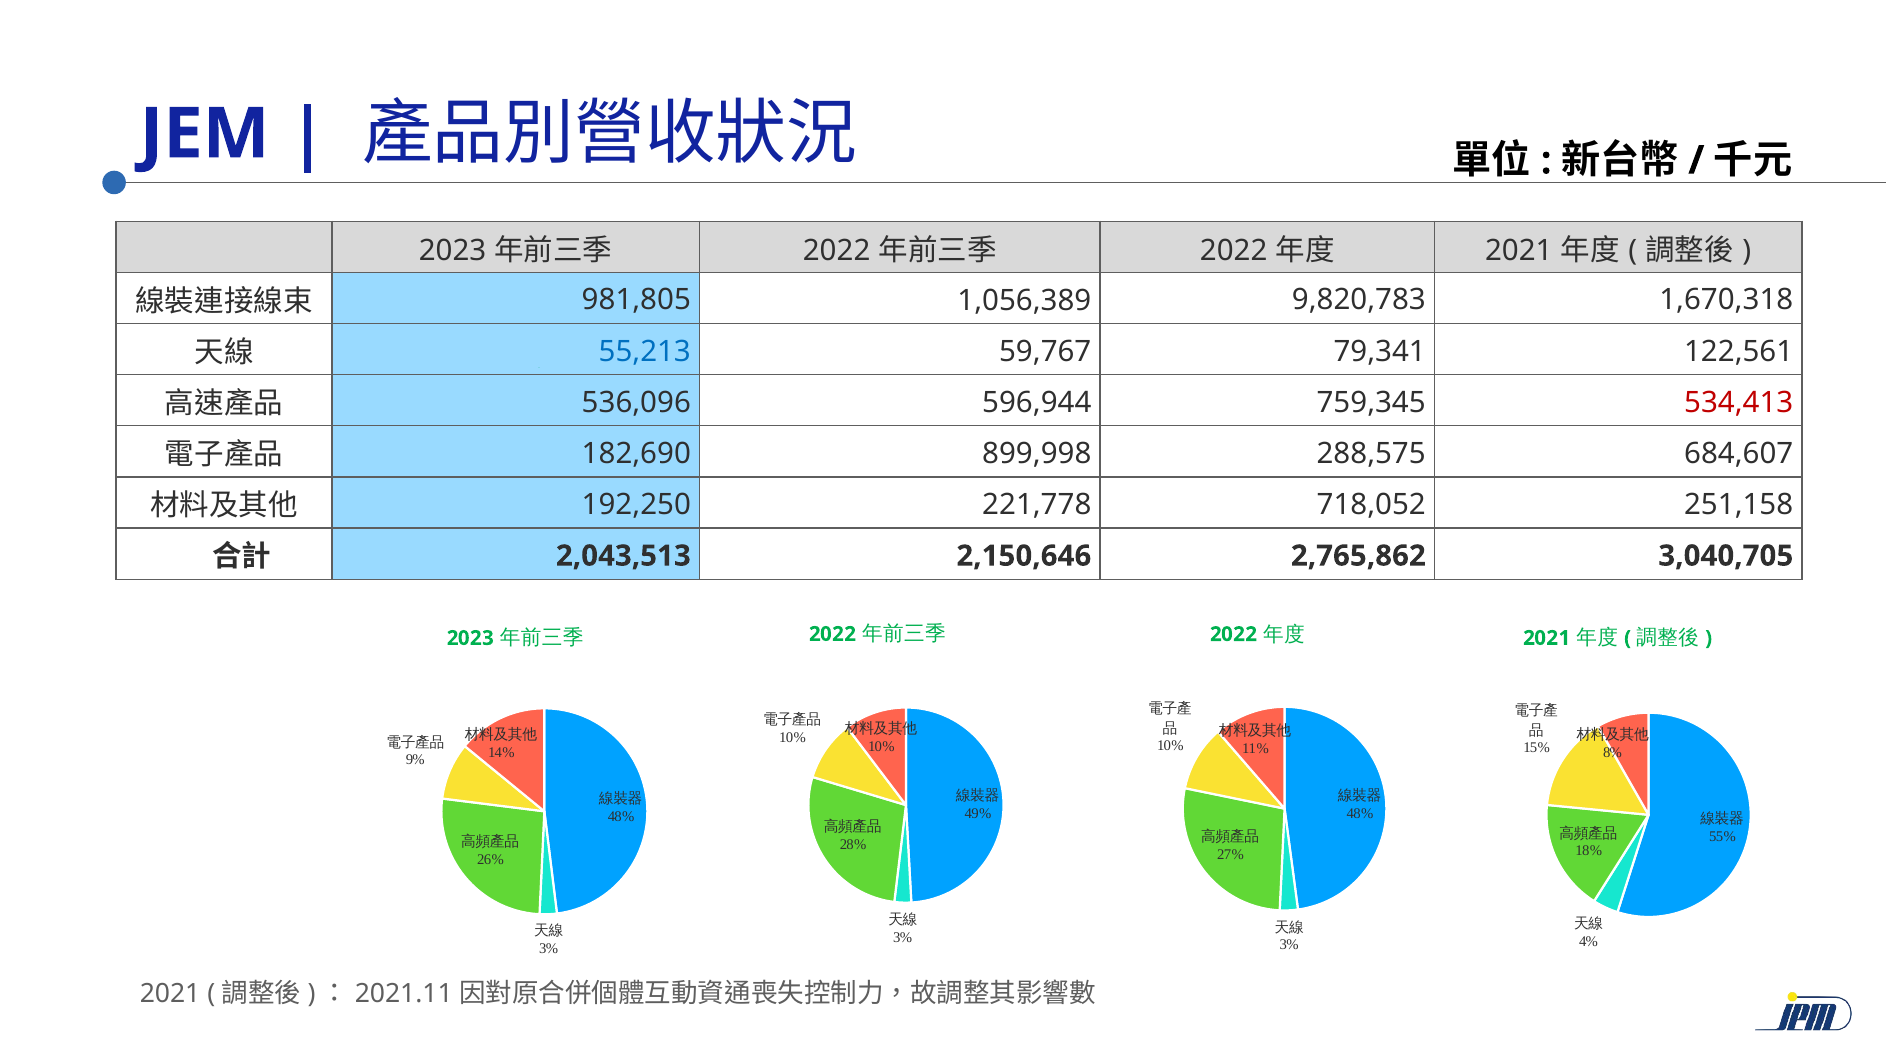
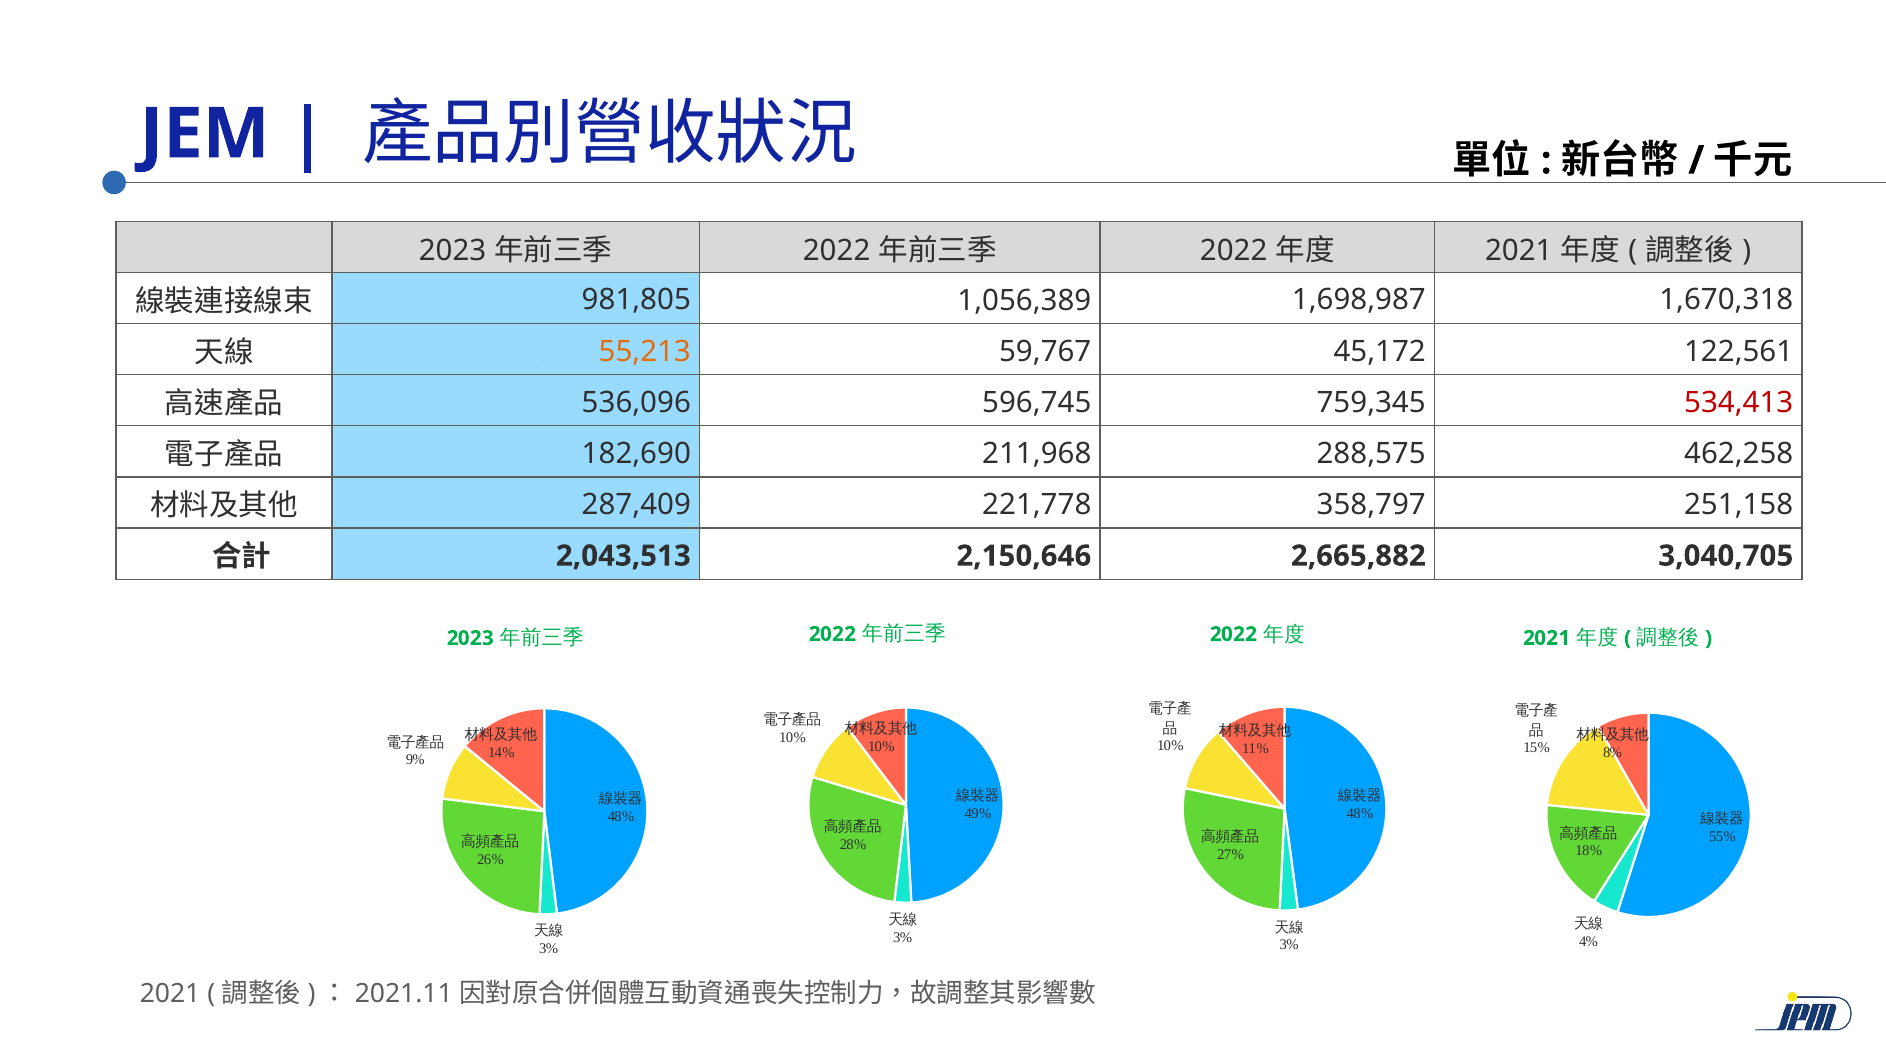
9,820,783: 9,820,783 -> 1,698,987 (1359, 300)
55,213 colour: blue -> orange (645, 351)
79,341: 79,341 -> 45,172 (1380, 351)
596,944: 596,944 -> 596,745 (1037, 403)
899,998: 899,998 -> 211,968 (1037, 454)
684,607: 684,607 -> 462,258 (1739, 454)
192,250: 192,250 -> 287,409 (636, 505)
718,052: 718,052 -> 358,797 (1371, 505)
2,765,862: 2,765,862 -> 2,665,882 (1358, 556)
